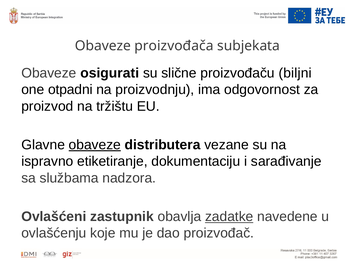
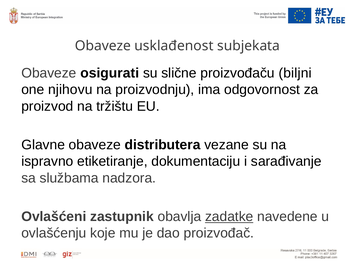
proizvođača: proizvođača -> usklađenost (174, 46)
otpadni: otpadni -> njihovu (70, 90)
obaveze underline: present -> none (95, 145)
